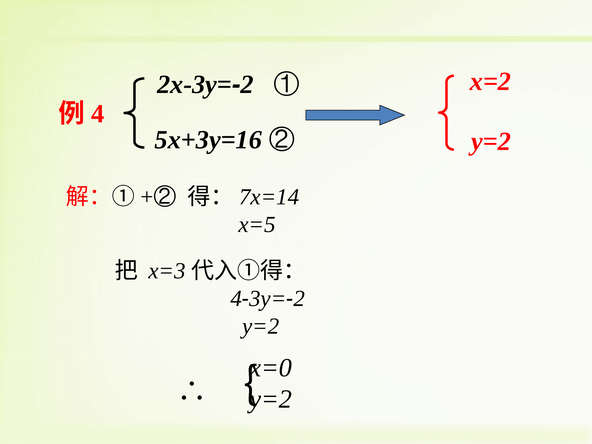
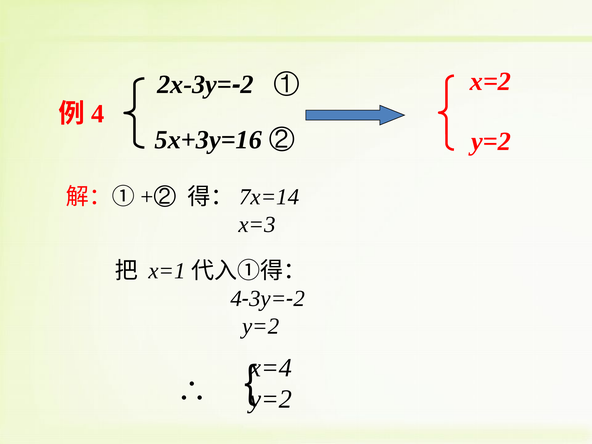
x=5: x=5 -> x=3 (257, 225)
x=3: x=3 -> x=1 (167, 271)
x=0: x=0 -> x=4 (271, 368)
